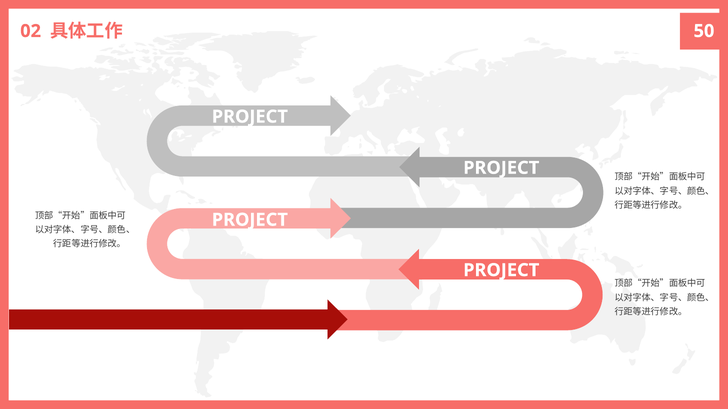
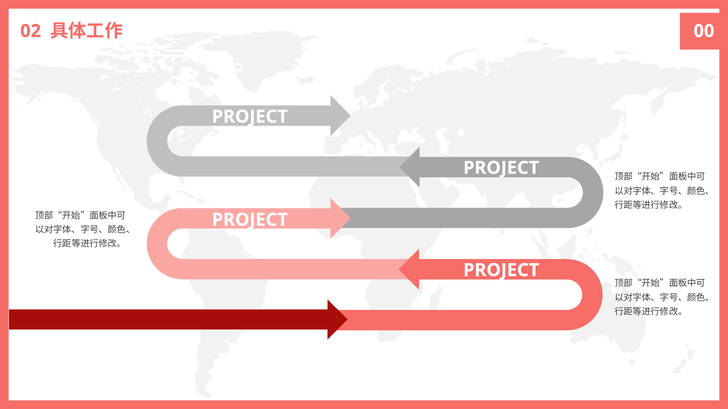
50: 50 -> 00 (704, 31)
